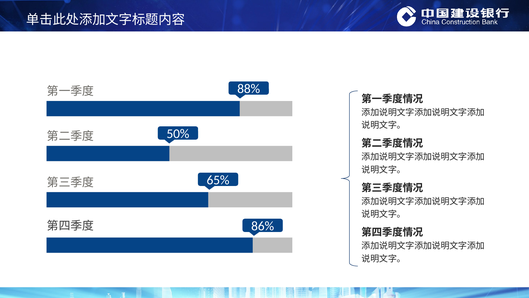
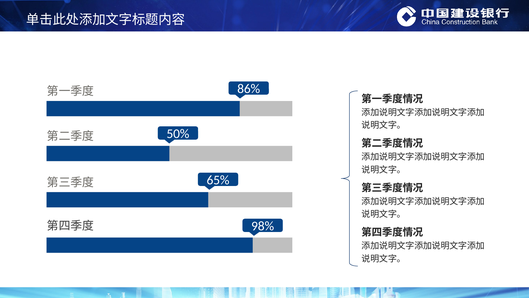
88%: 88% -> 86% (249, 89)
86%: 86% -> 98% (263, 226)
